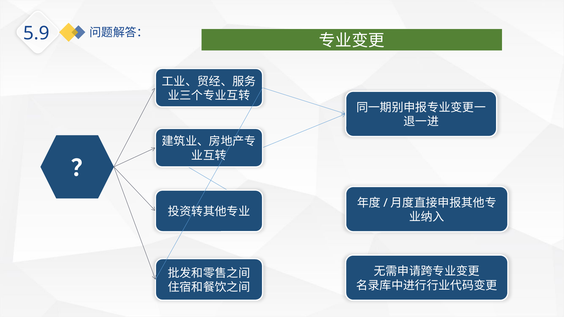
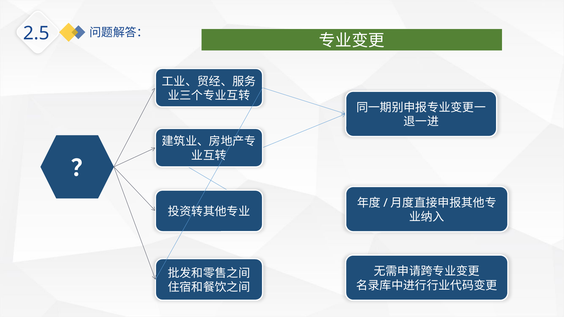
5.9: 5.9 -> 2.5 (36, 33)
